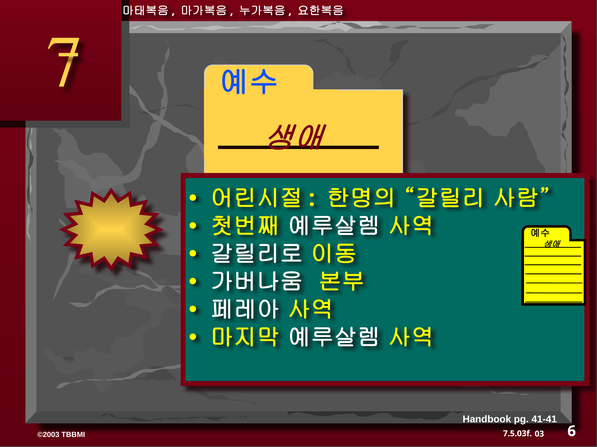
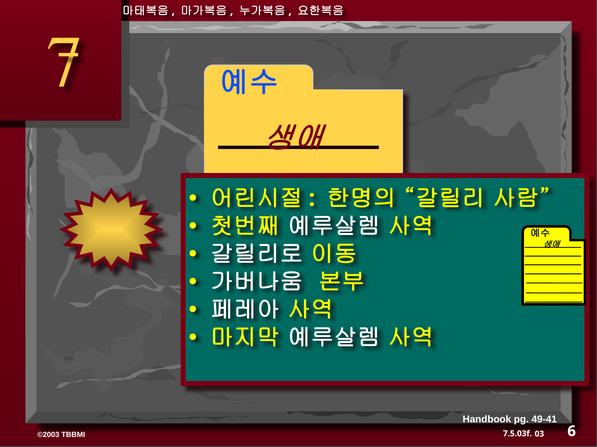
41-41: 41-41 -> 49-41 (544, 420)
